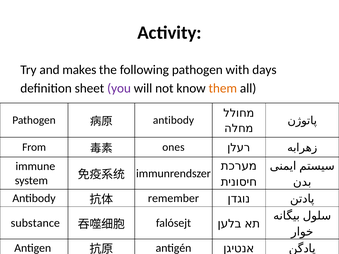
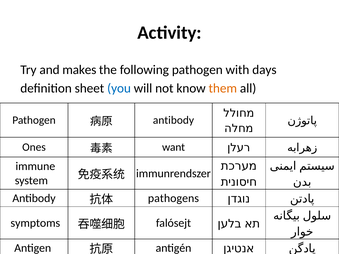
you colour: purple -> blue (119, 88)
From: From -> Ones (34, 147)
ones: ones -> want (174, 147)
remember: remember -> pathogens (173, 198)
substance: substance -> symptoms (35, 223)
